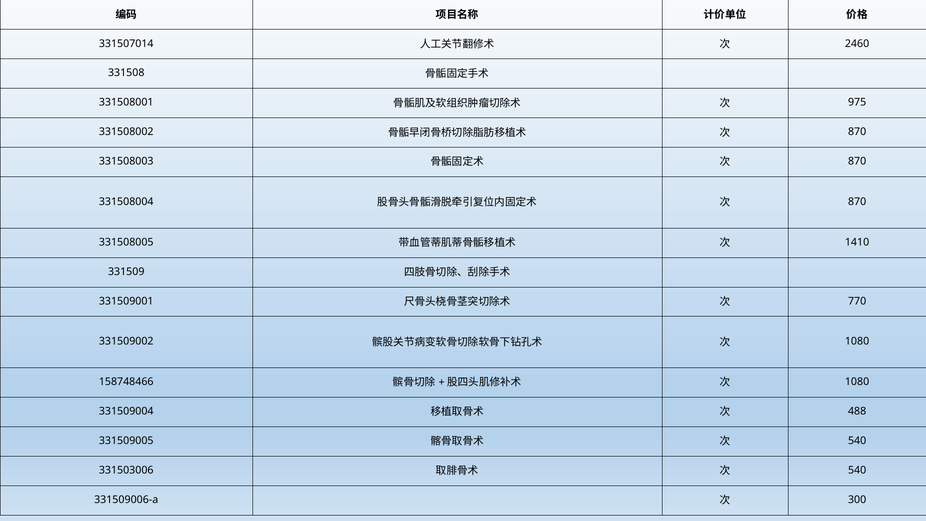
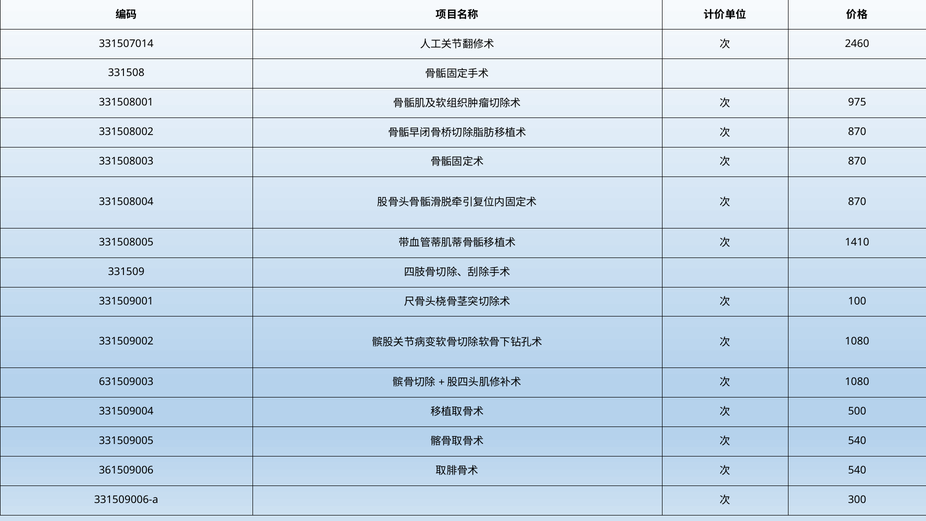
770: 770 -> 100 (857, 301)
158748466: 158748466 -> 631509003 (126, 382)
488: 488 -> 500 (857, 411)
331503006: 331503006 -> 361509006 (126, 470)
